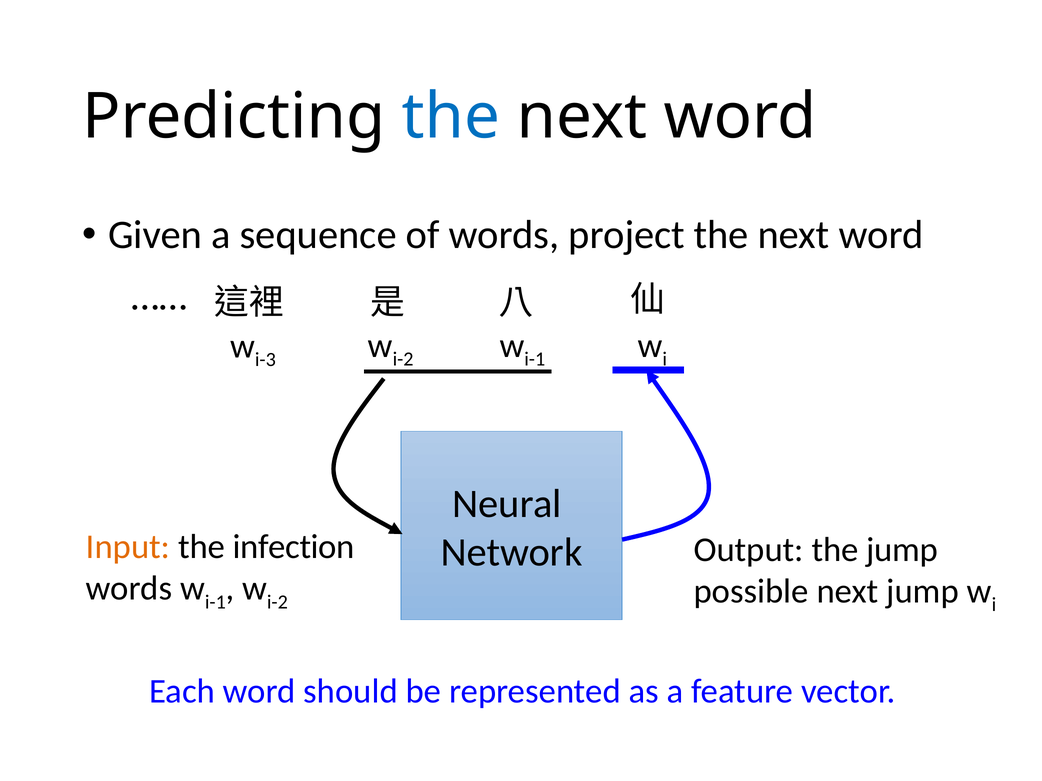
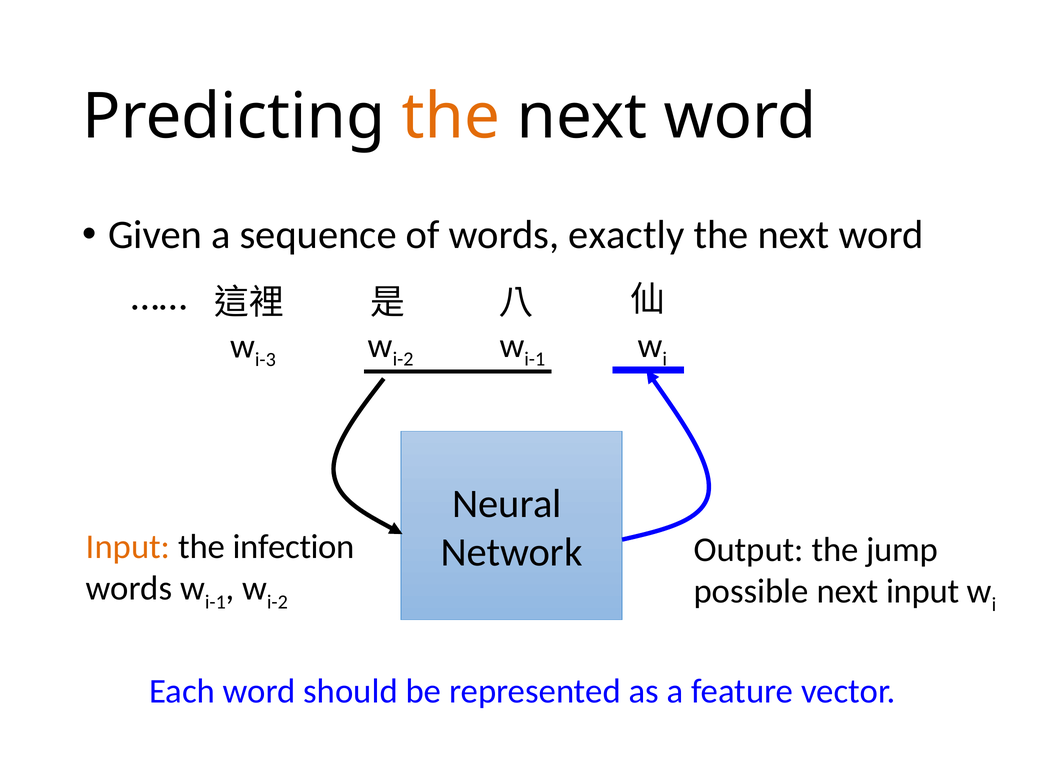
the colour: blue -> orange (451, 117)
project: project -> exactly (626, 235)
next jump: jump -> input (923, 592)
